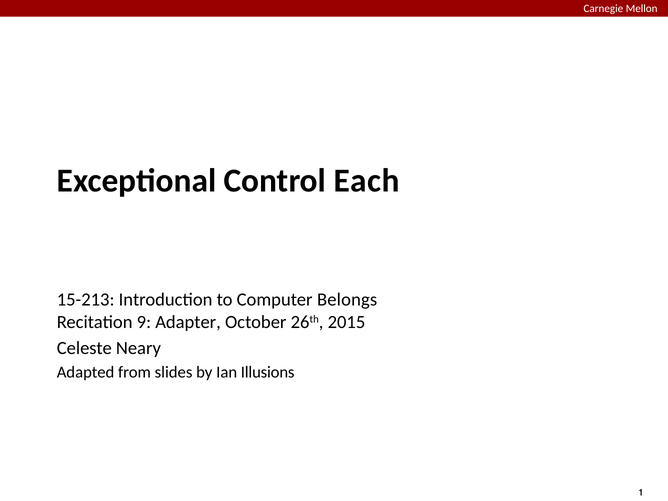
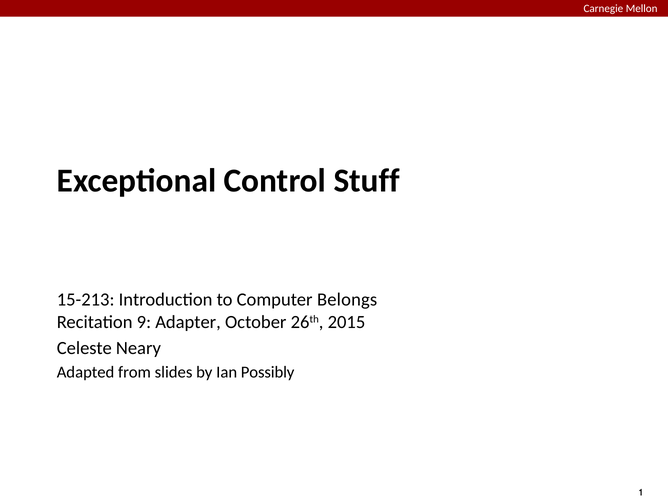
Each: Each -> Stuff (367, 181)
Illusions: Illusions -> Possibly (268, 372)
